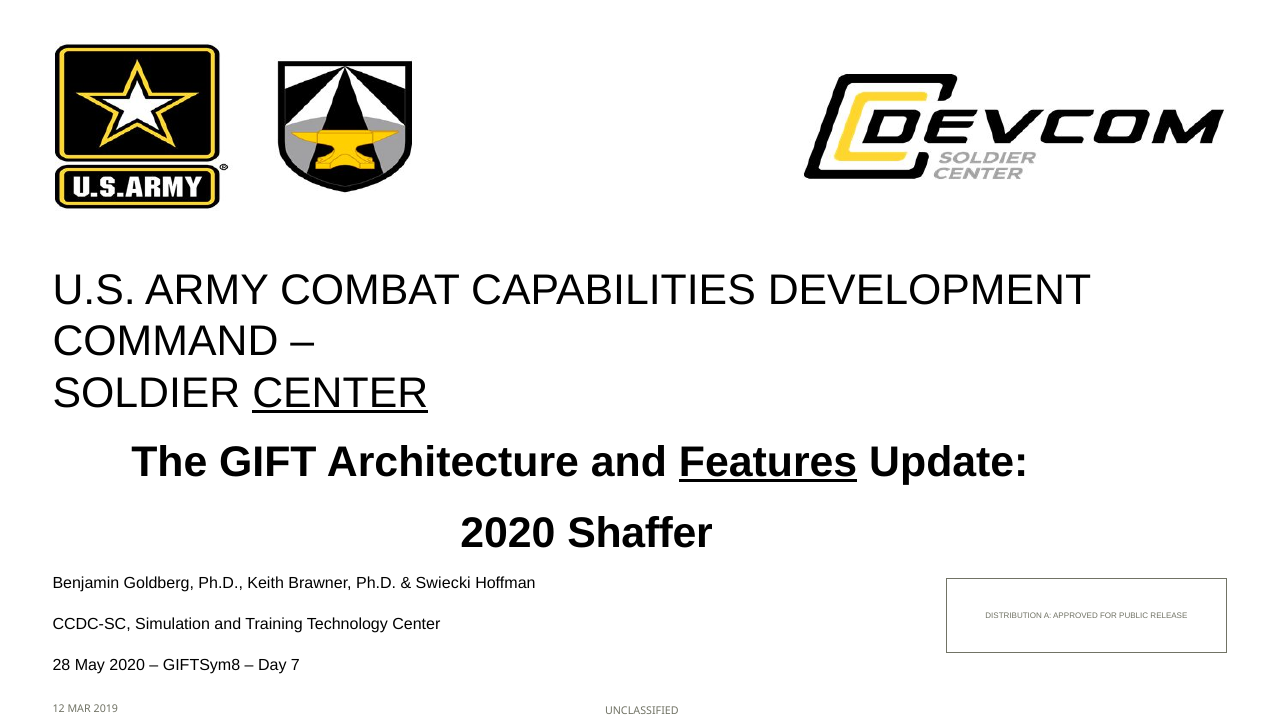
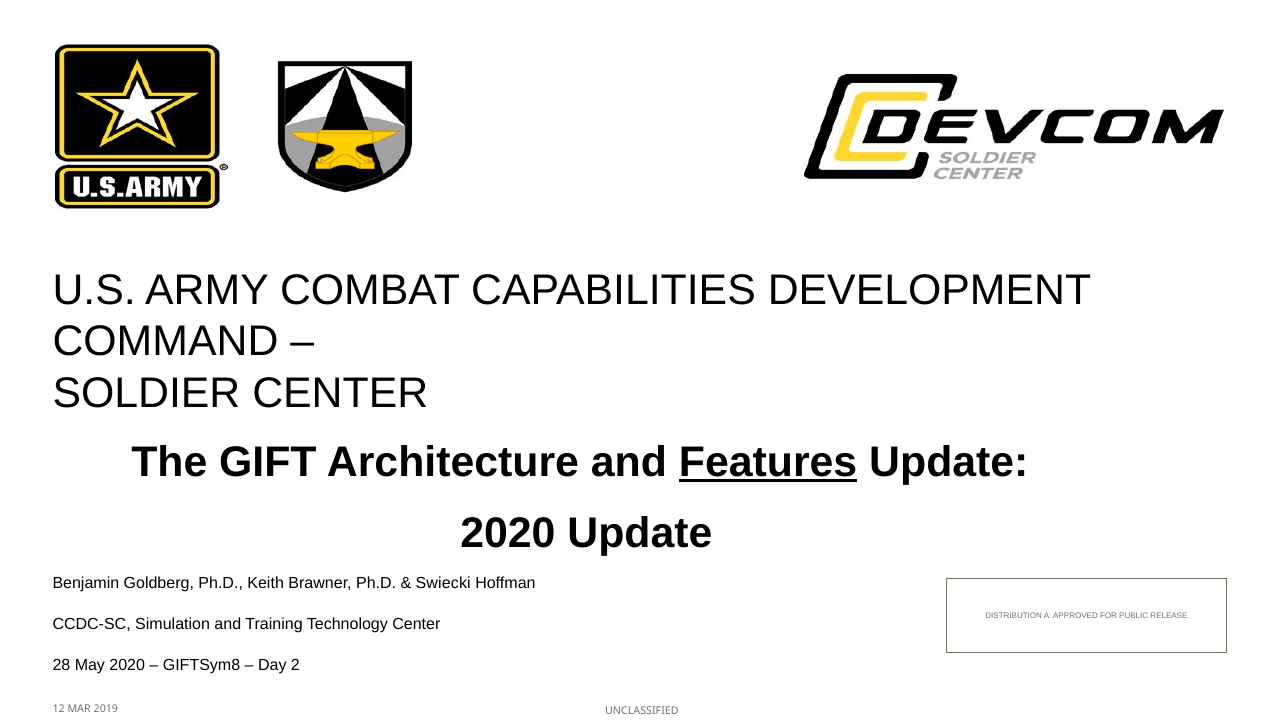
CENTER underline: present -> none (340, 393)
2020 Shaffer: Shaffer -> Update (640, 533)
7: 7 -> 2 (295, 666)
